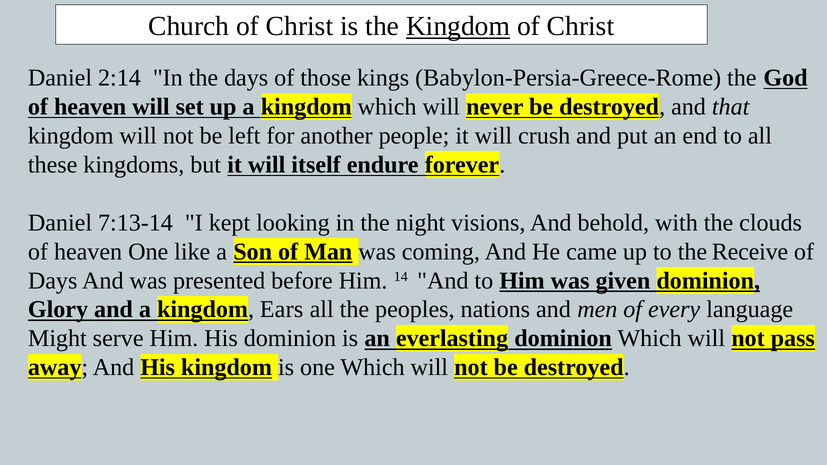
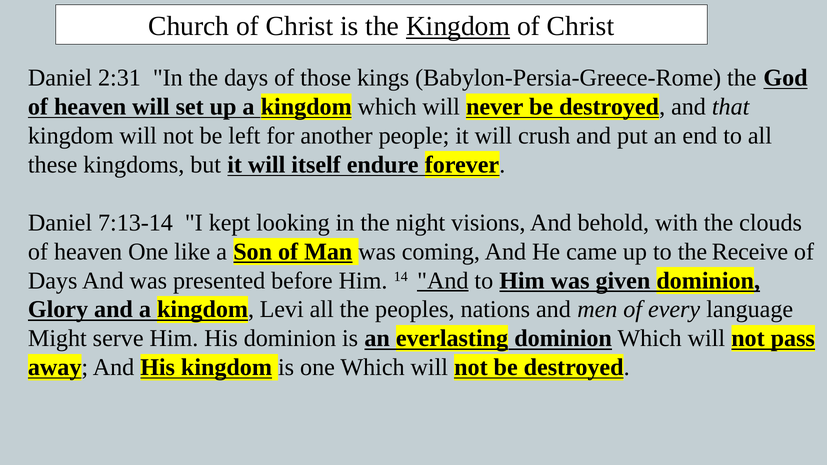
2:14: 2:14 -> 2:31 (119, 78)
And underline: none -> present (443, 281)
Ears: Ears -> Levi (282, 310)
